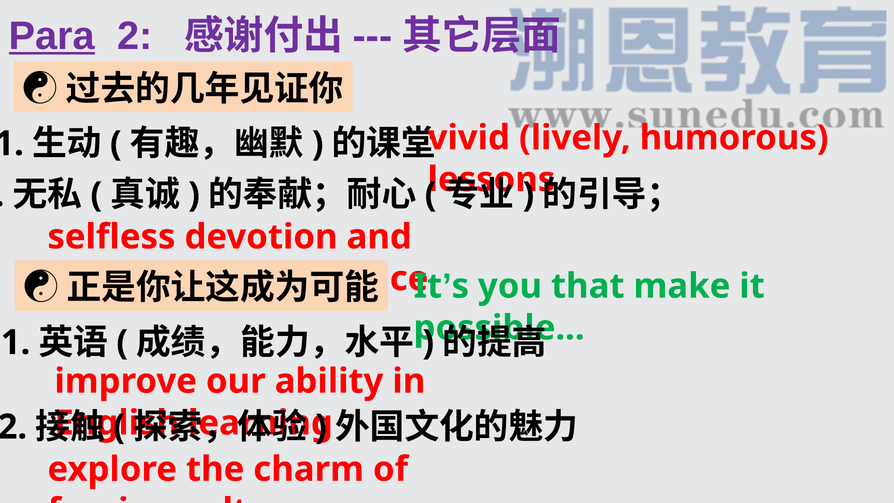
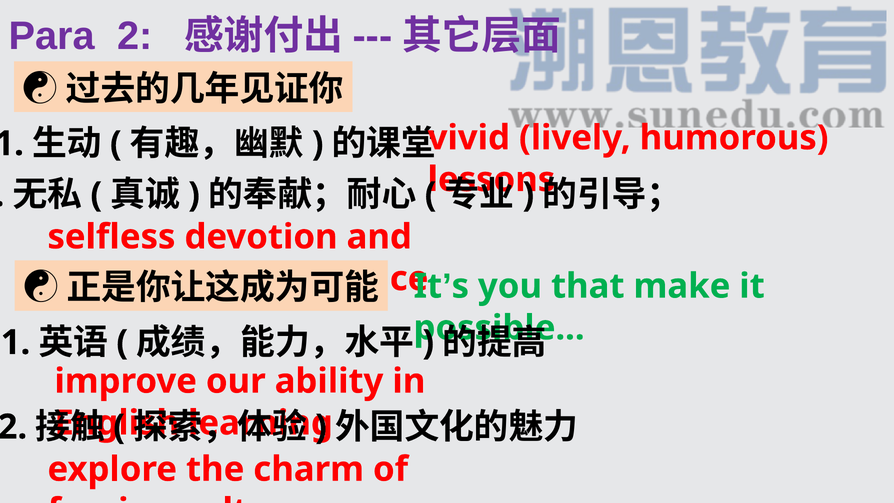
Para underline: present -> none (52, 36)
